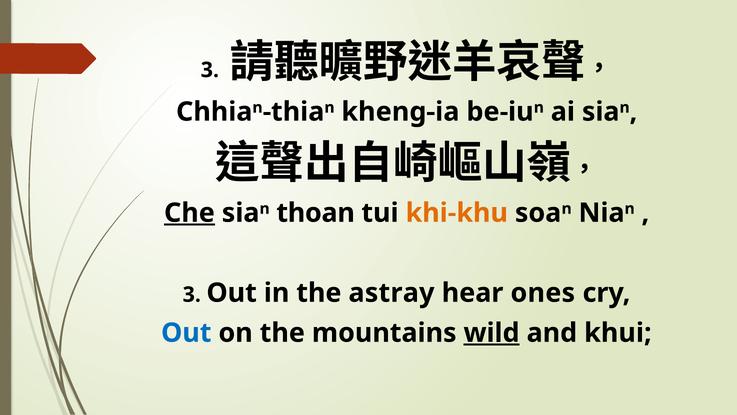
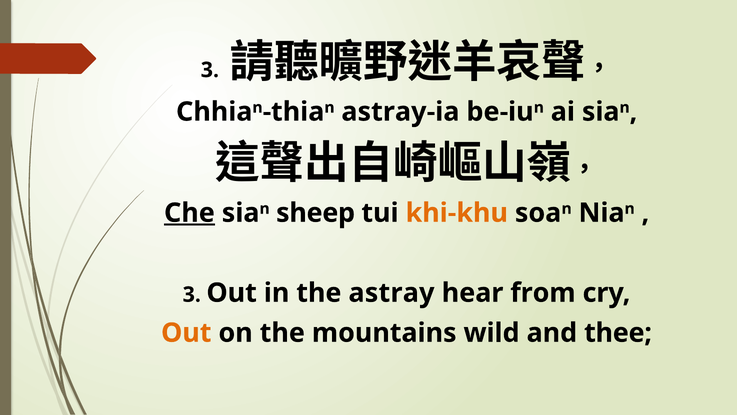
kheng-ia: kheng-ia -> astray-ia (400, 112)
thoan: thoan -> sheep (316, 213)
ones: ones -> from (543, 293)
Out colour: blue -> orange (186, 333)
wild underline: present -> none (492, 333)
khui: khui -> thee (618, 333)
